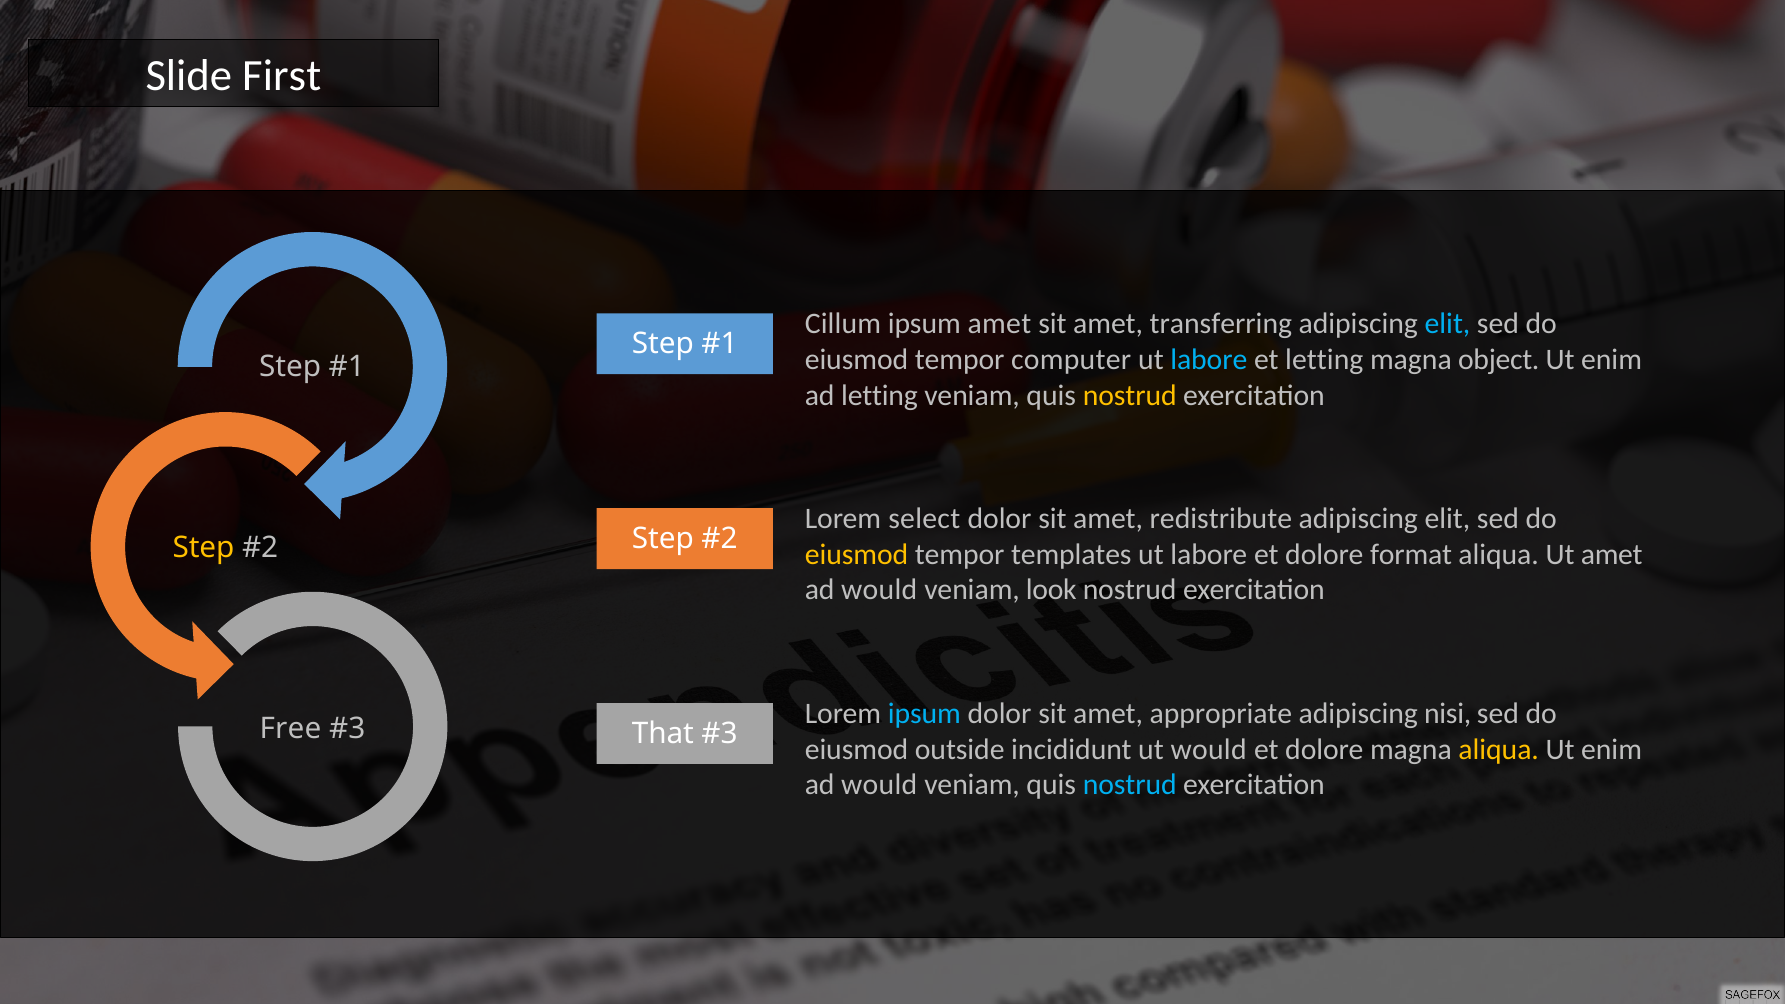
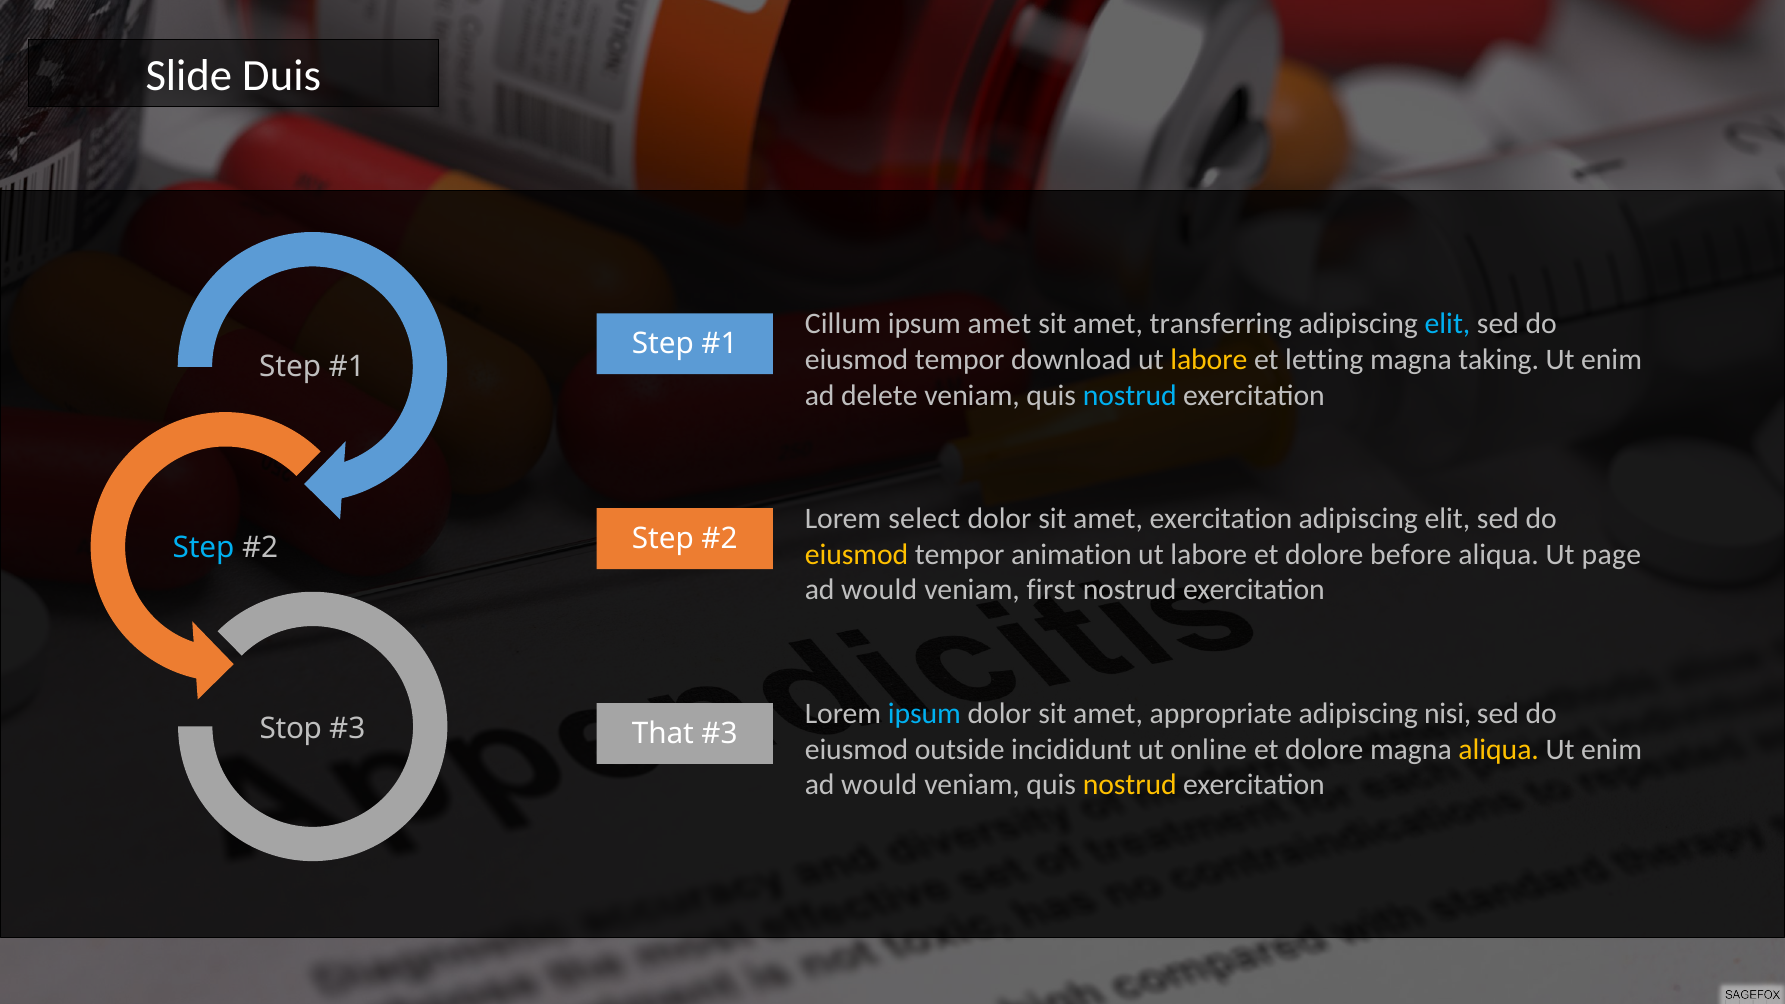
First: First -> Duis (282, 76)
computer: computer -> download (1071, 360)
labore colour: light blue -> yellow (1209, 360)
object: object -> taking (1499, 360)
ad letting: letting -> delete (879, 395)
nostrud colour: yellow -> light blue (1130, 395)
amet redistribute: redistribute -> exercitation (1221, 519)
Step colour: yellow -> light blue (204, 548)
templates: templates -> animation (1071, 554)
format: format -> before (1411, 554)
Ut amet: amet -> page (1611, 554)
look: look -> first (1051, 590)
Free: Free -> Stop (291, 729)
ut would: would -> online (1209, 749)
nostrud colour: light blue -> yellow (1130, 785)
